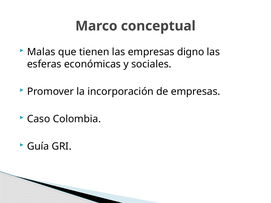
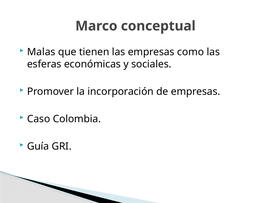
digno: digno -> como (191, 52)
